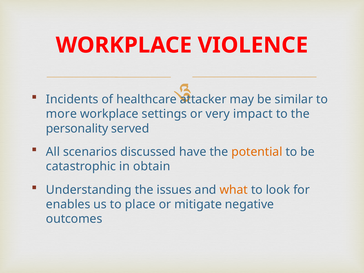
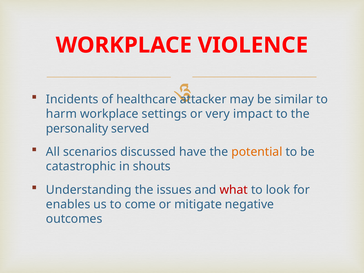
more: more -> harm (61, 114)
obtain: obtain -> shouts (152, 166)
what colour: orange -> red (234, 190)
place: place -> come (140, 204)
